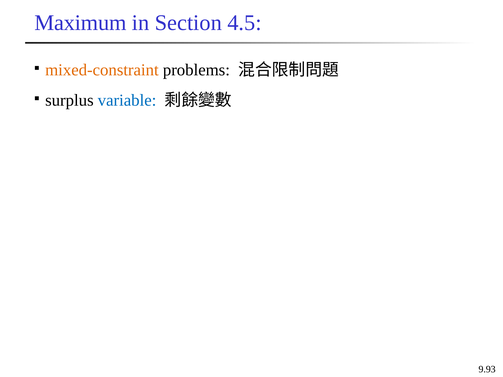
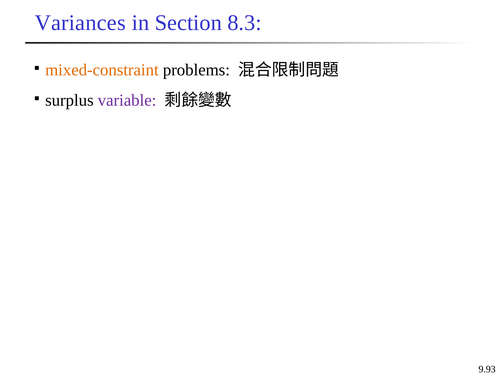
Maximum: Maximum -> Variances (80, 23)
4.5: 4.5 -> 8.3 (245, 23)
variable colour: blue -> purple (127, 100)
